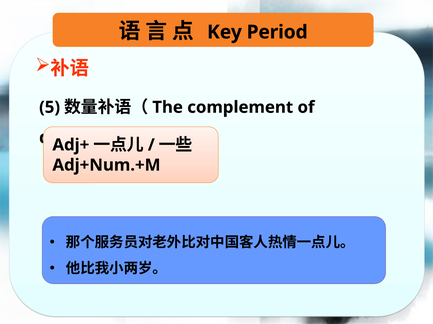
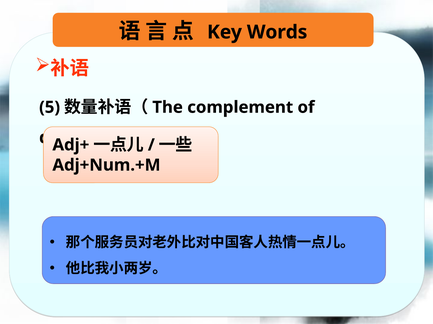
Period: Period -> Words (277, 32)
